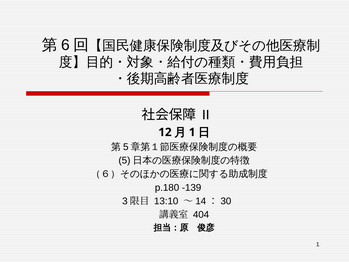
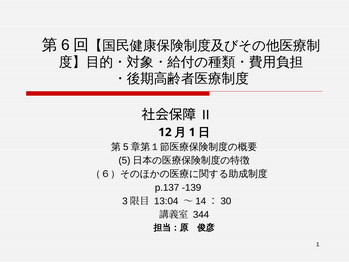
p.180: p.180 -> p.137 (167, 187)
13:10: 13:10 -> 13:04 (166, 201)
404: 404 -> 344 (201, 215)
